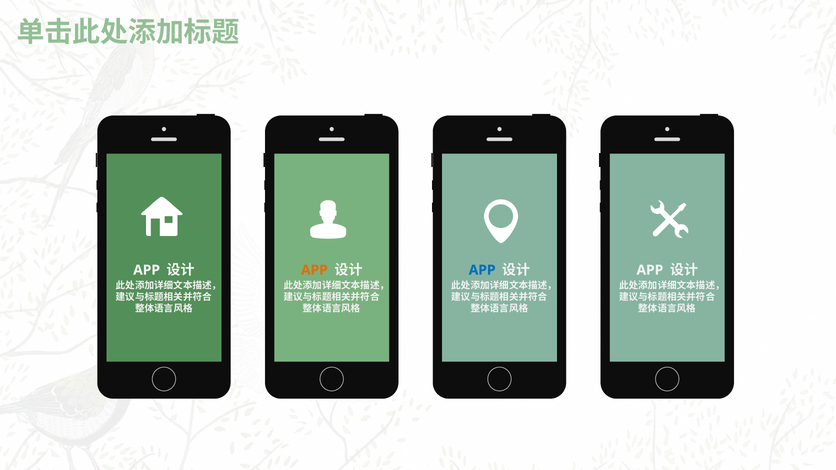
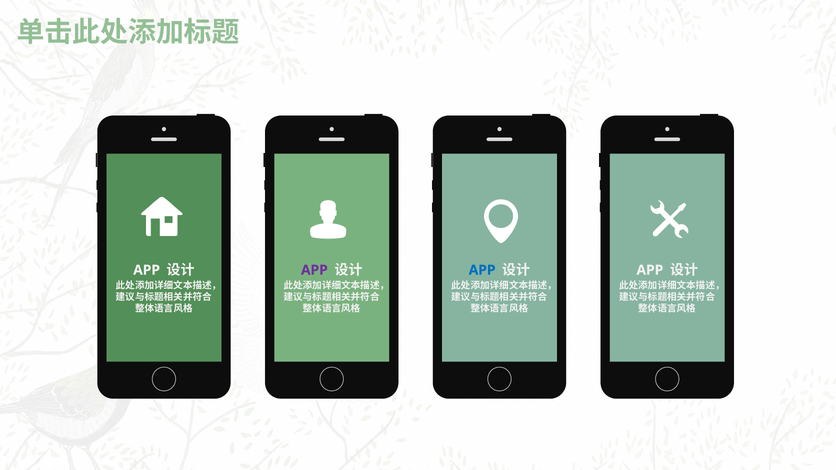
APP colour: orange -> purple (314, 270)
